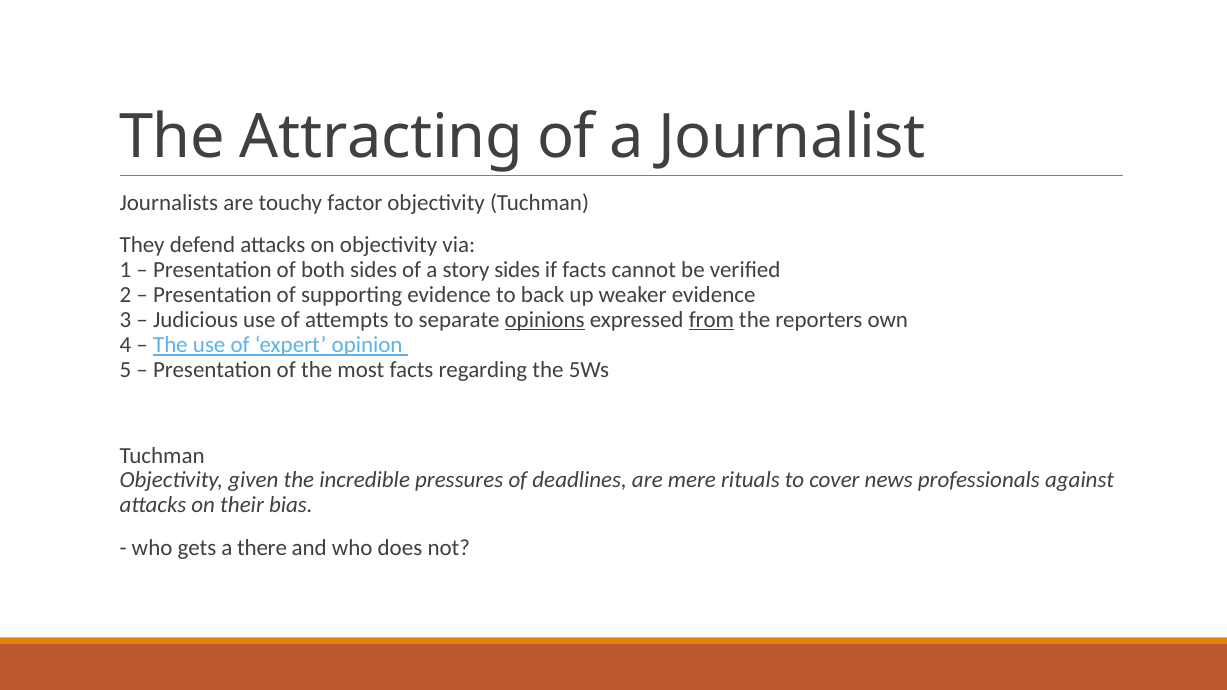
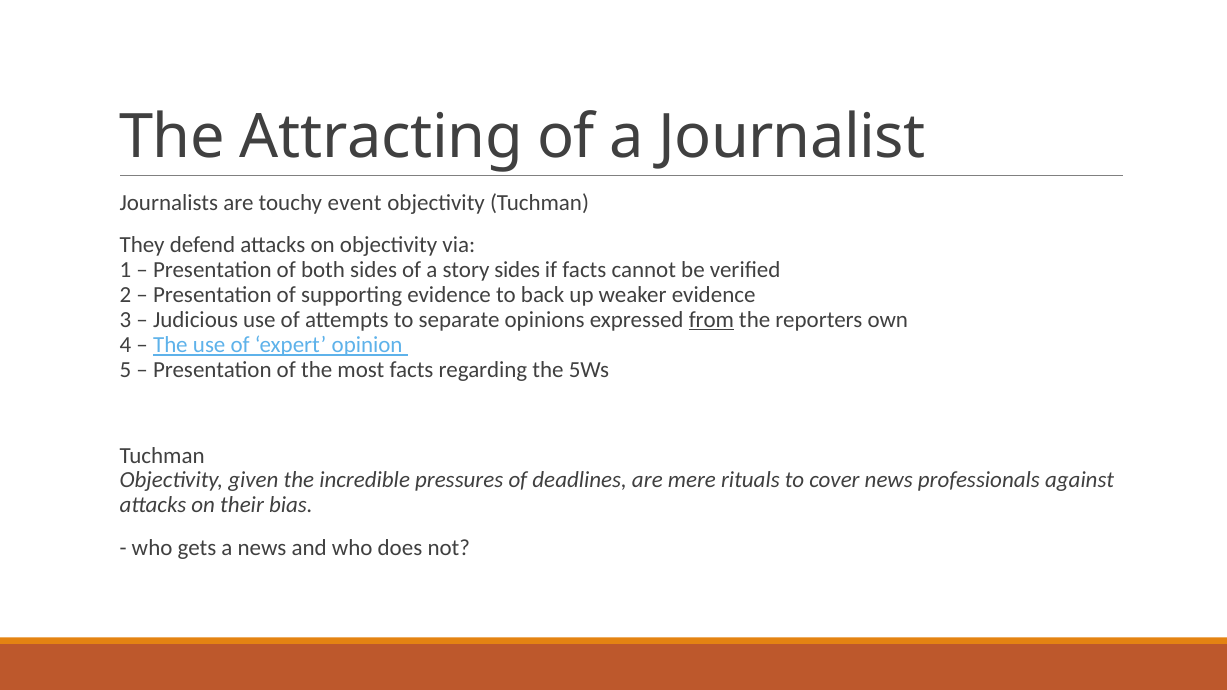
factor: factor -> event (355, 203)
opinions underline: present -> none (545, 320)
a there: there -> news (262, 548)
